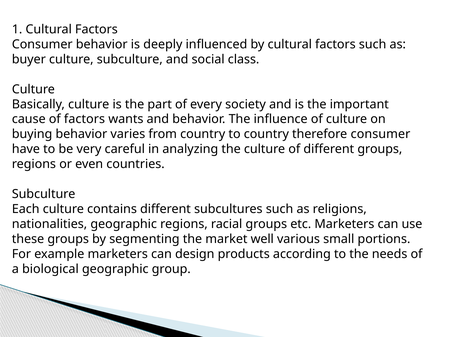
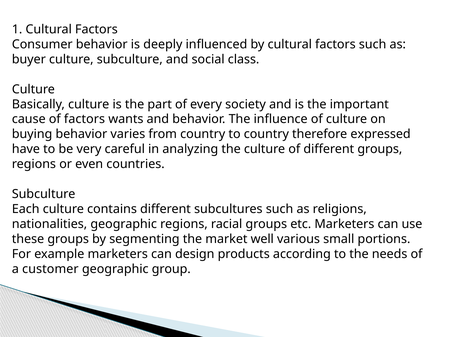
therefore consumer: consumer -> expressed (381, 134)
biological: biological -> customer (50, 269)
